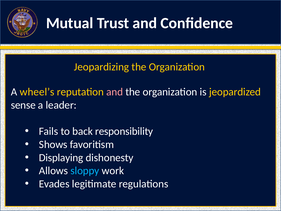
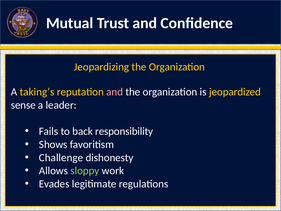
wheel’s: wheel’s -> taking’s (37, 92)
Displaying: Displaying -> Challenge (61, 157)
sloppy colour: light blue -> light green (85, 171)
